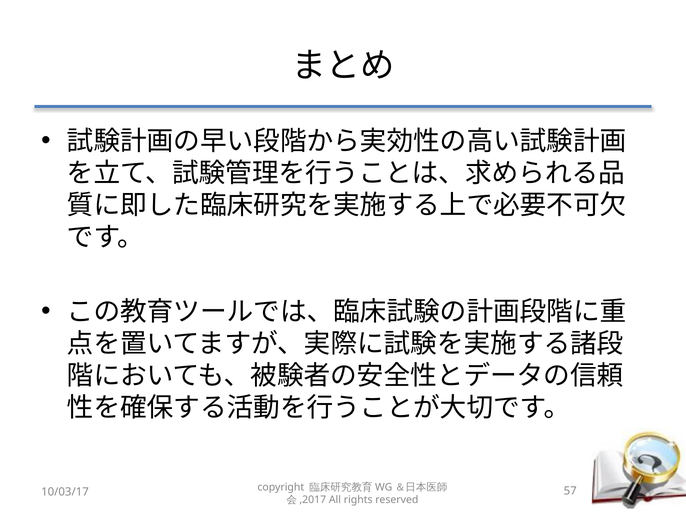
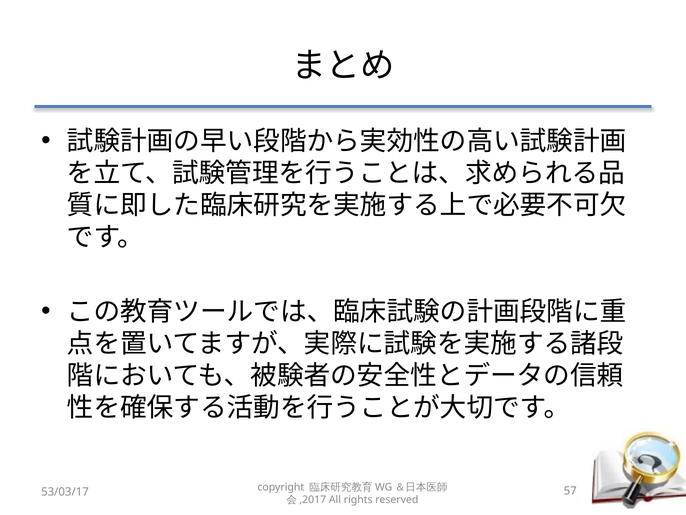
10/03/17: 10/03/17 -> 53/03/17 (65, 491)
